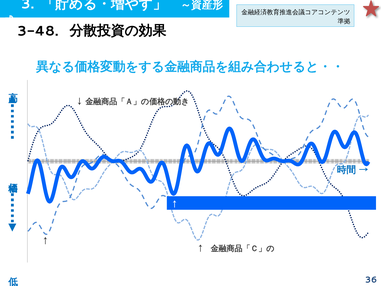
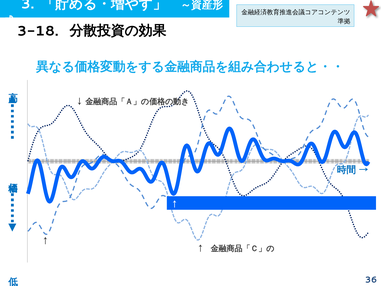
3-48: 3-48 -> 3-18 (38, 31)
